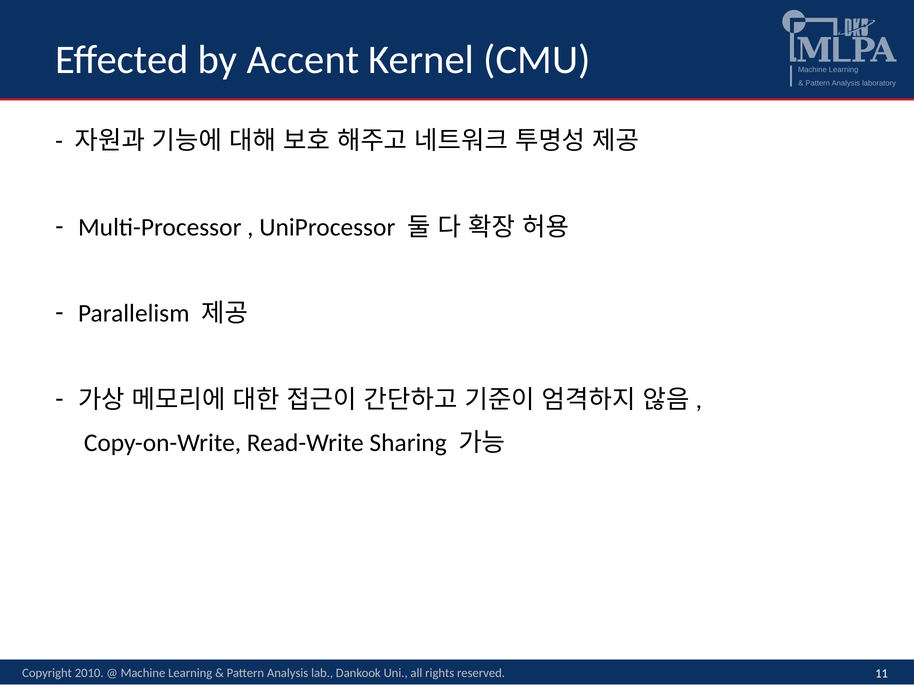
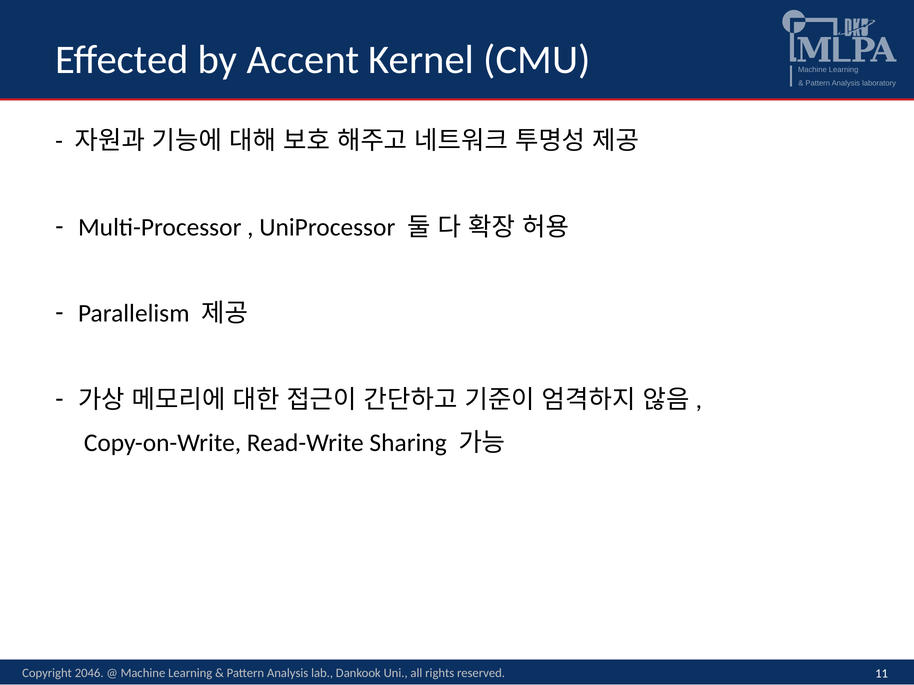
2010: 2010 -> 2046 (89, 673)
